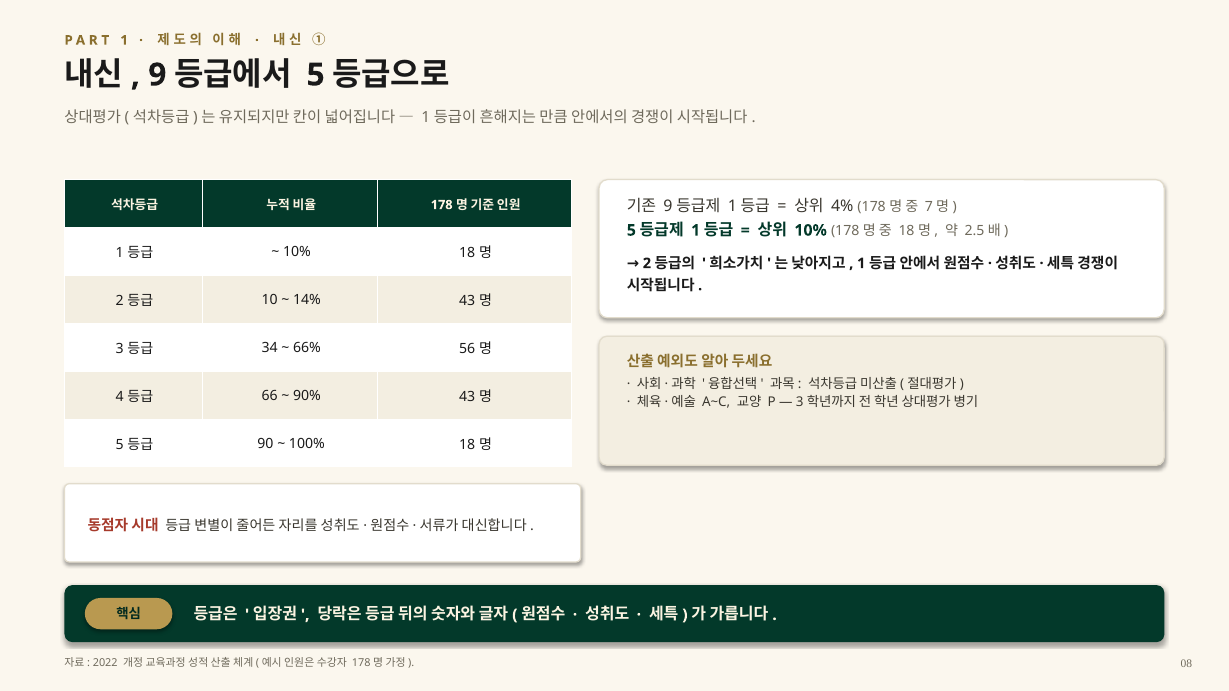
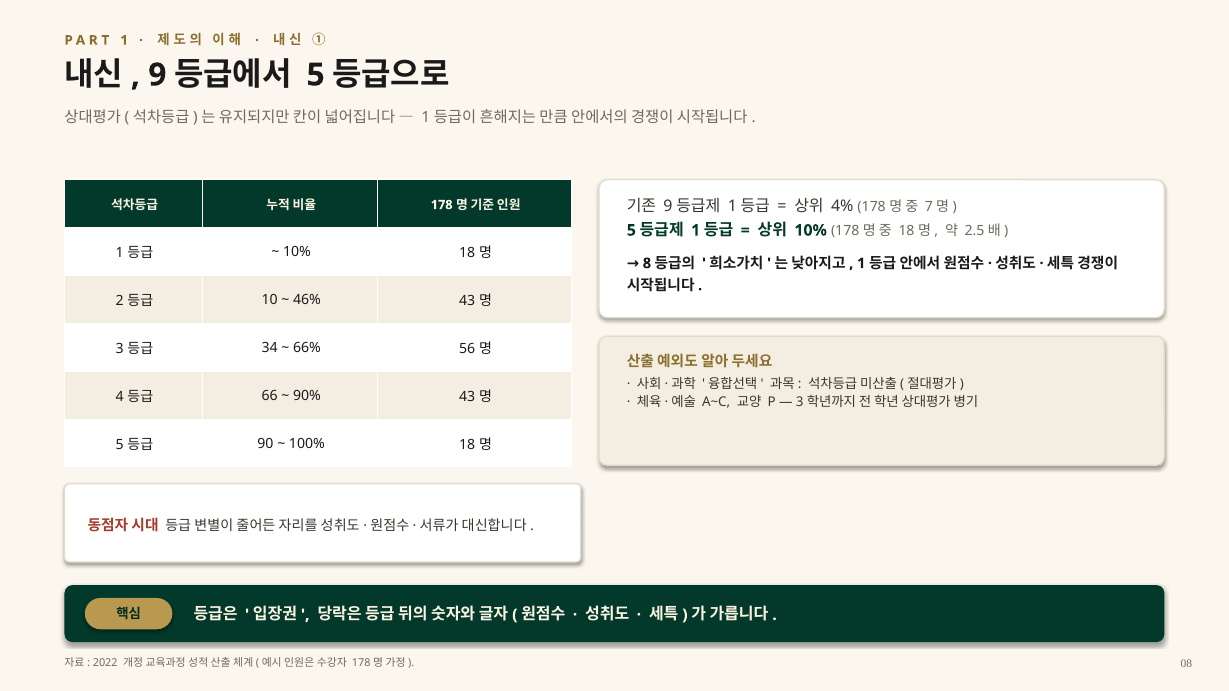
2: 2 -> 8 (647, 263)
14%: 14% -> 46% (307, 300)
